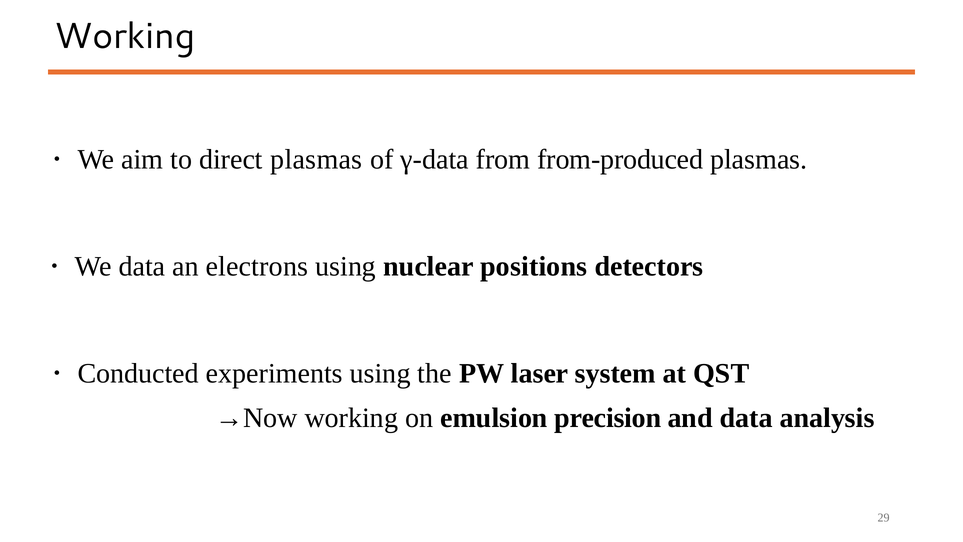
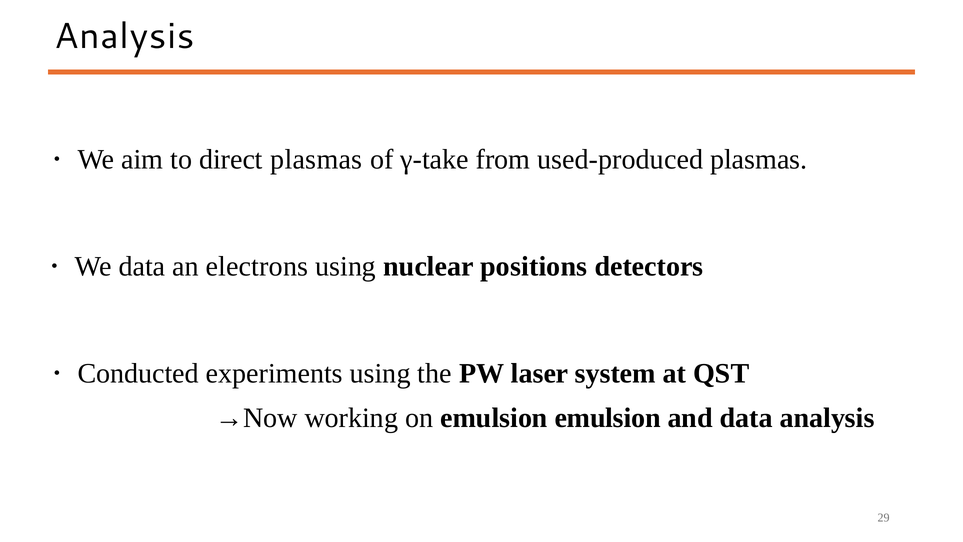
Working: Working -> Analysis (125, 36)
γ-data: γ-data -> γ-take (435, 159)
from-produced: from-produced -> used-produced (620, 159)
emulsion precision: precision -> emulsion (608, 418)
